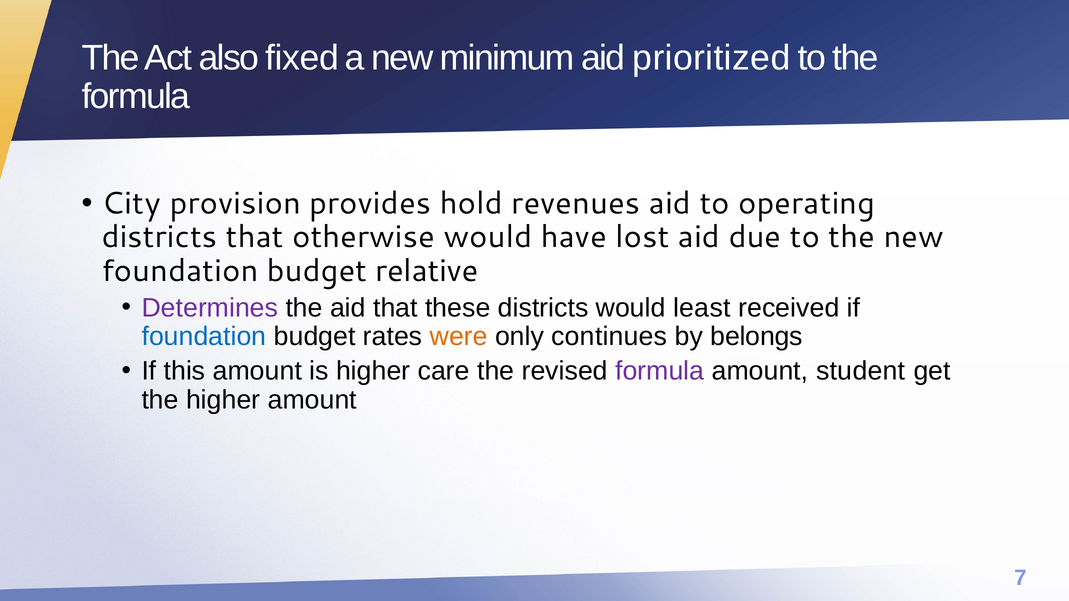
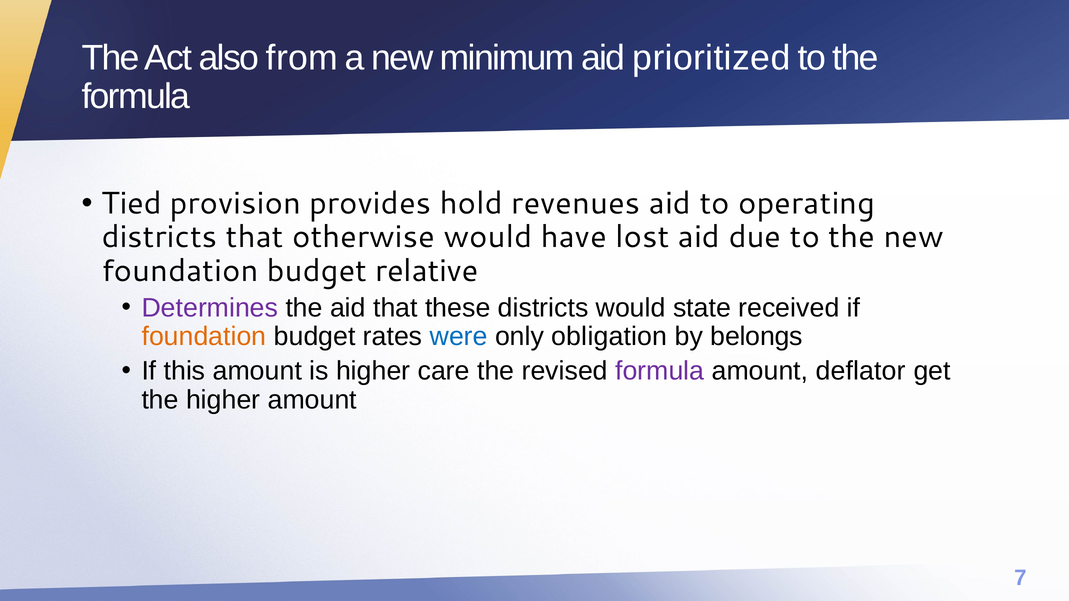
fixed: fixed -> from (302, 58)
City: City -> Tied (132, 204)
least: least -> state (702, 308)
foundation colour: blue -> orange (204, 337)
were colour: orange -> blue (459, 337)
continues: continues -> obligation (609, 337)
student: student -> deflator (861, 371)
